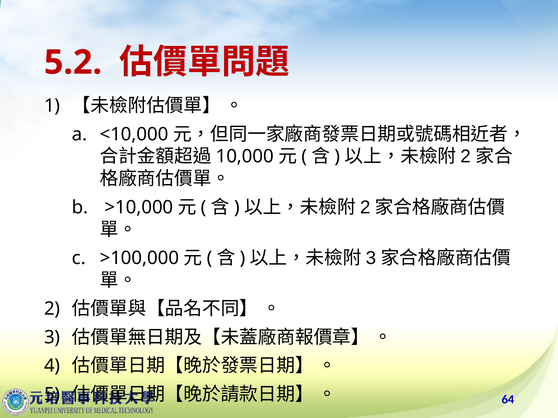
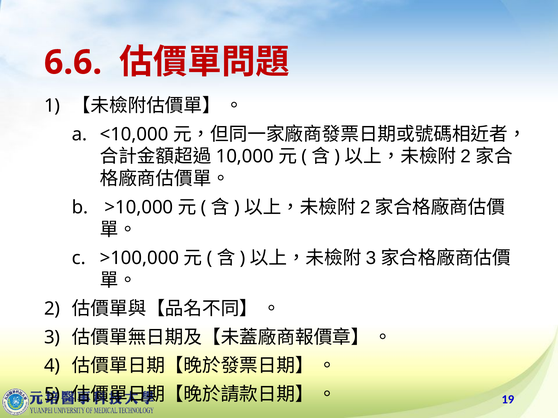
5.2: 5.2 -> 6.6 (73, 62)
64: 64 -> 19 (508, 400)
